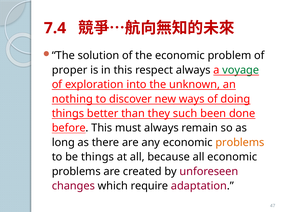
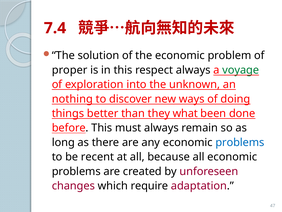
such: such -> what (185, 113)
problems colour: orange -> blue (240, 142)
be things: things -> recent (98, 157)
